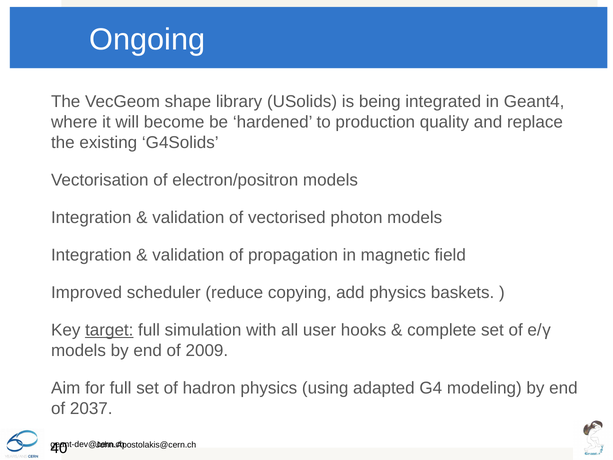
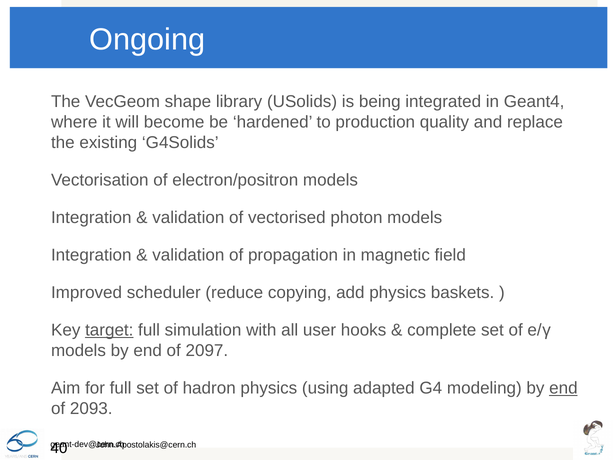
2009: 2009 -> 2097 (207, 350)
end underline: none -> present (563, 388)
2037: 2037 -> 2093 (91, 408)
